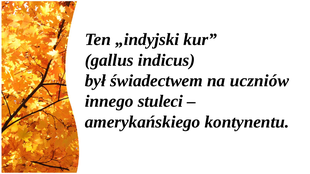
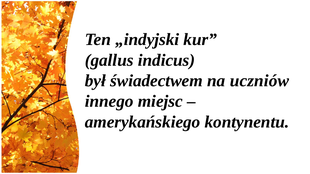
stuleci: stuleci -> miejsc (160, 102)
